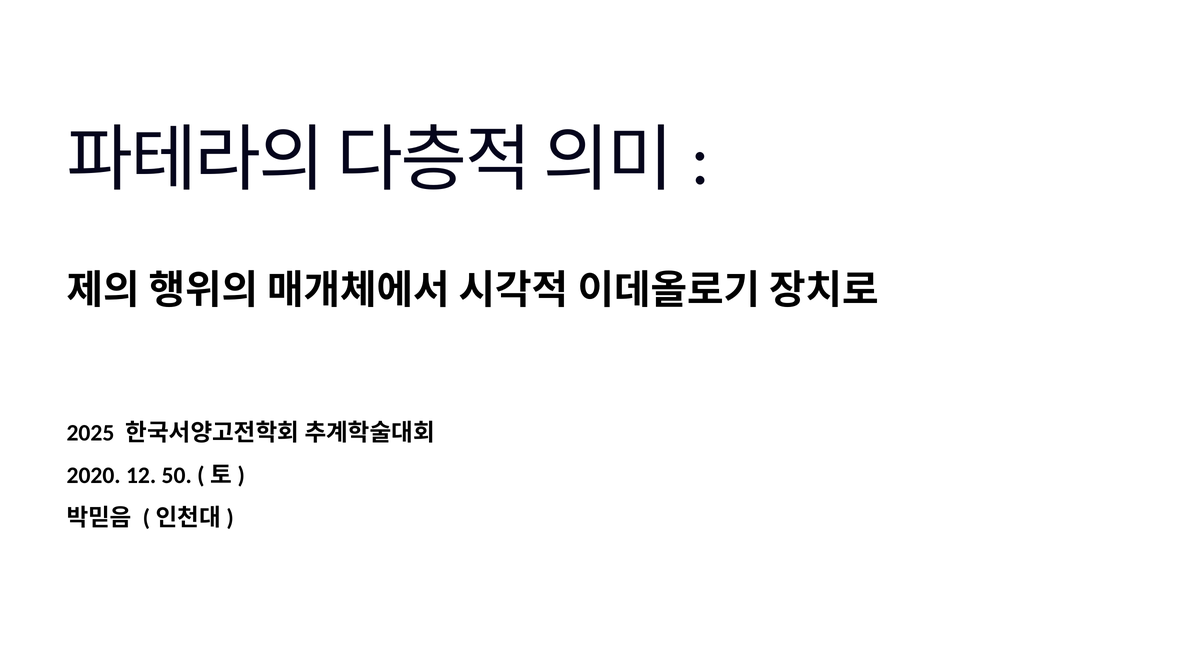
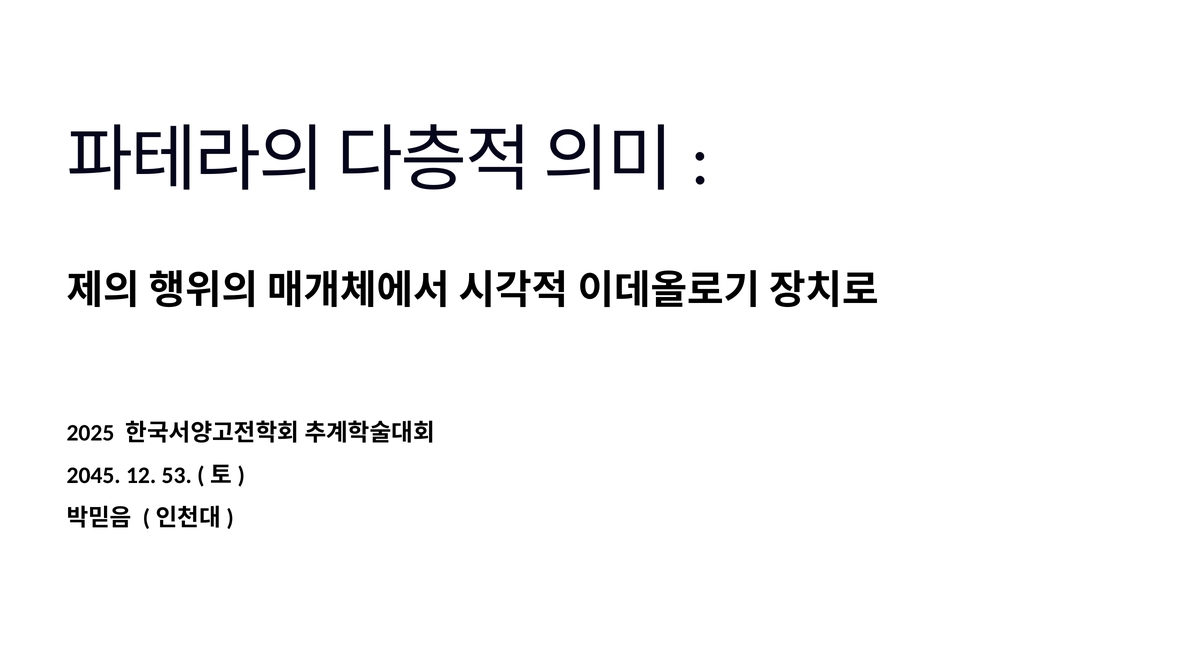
2020: 2020 -> 2045 (94, 475)
50: 50 -> 53 (177, 475)
